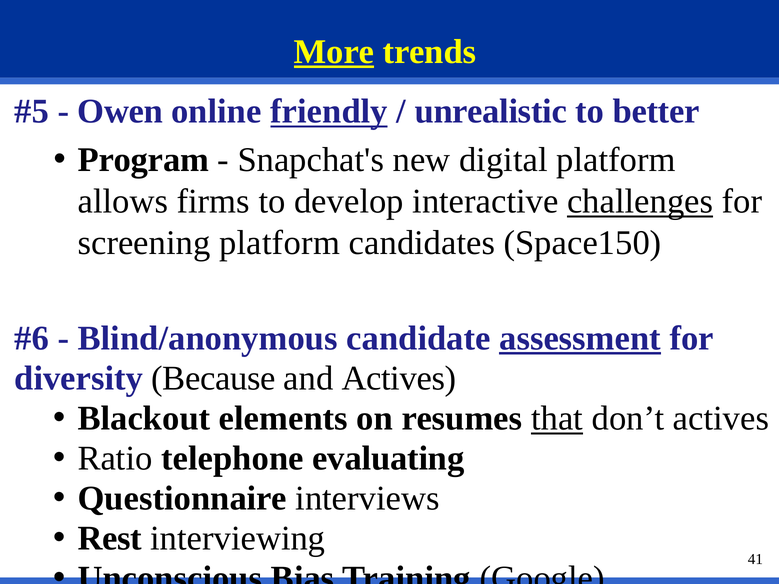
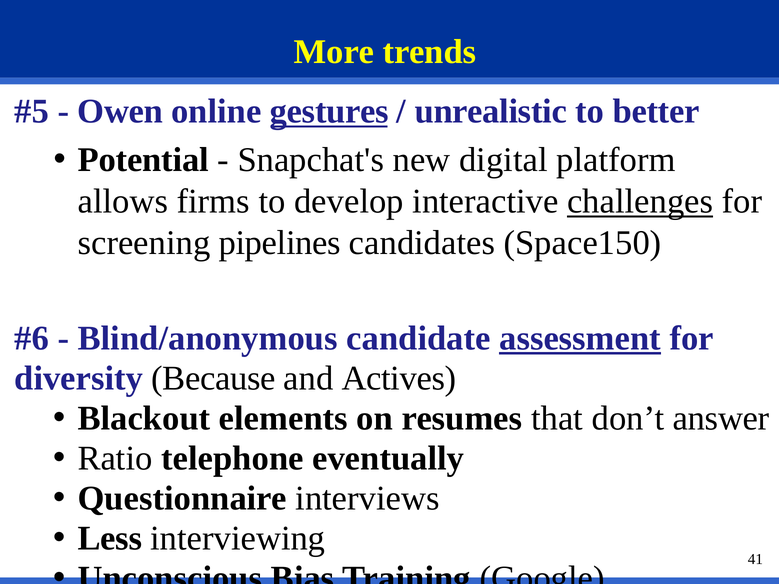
More underline: present -> none (334, 52)
friendly: friendly -> gestures (329, 111)
Program: Program -> Potential (143, 160)
screening platform: platform -> pipelines (280, 243)
that underline: present -> none (557, 419)
don’t actives: actives -> answer (721, 419)
evaluating: evaluating -> eventually (388, 459)
Rest: Rest -> Less (110, 539)
